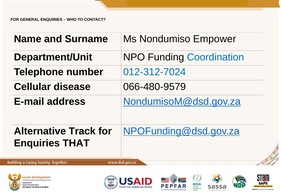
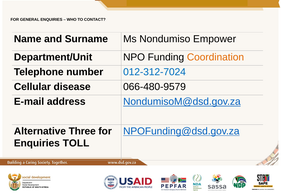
Coordination colour: blue -> orange (215, 57)
Track: Track -> Three (82, 131)
THAT: THAT -> TOLL (76, 143)
